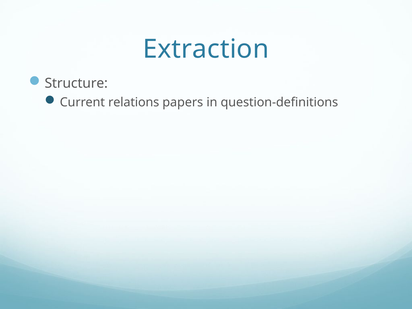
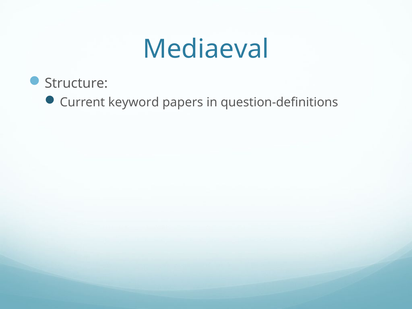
Extraction: Extraction -> Mediaeval (206, 49)
relations: relations -> keyword (134, 103)
